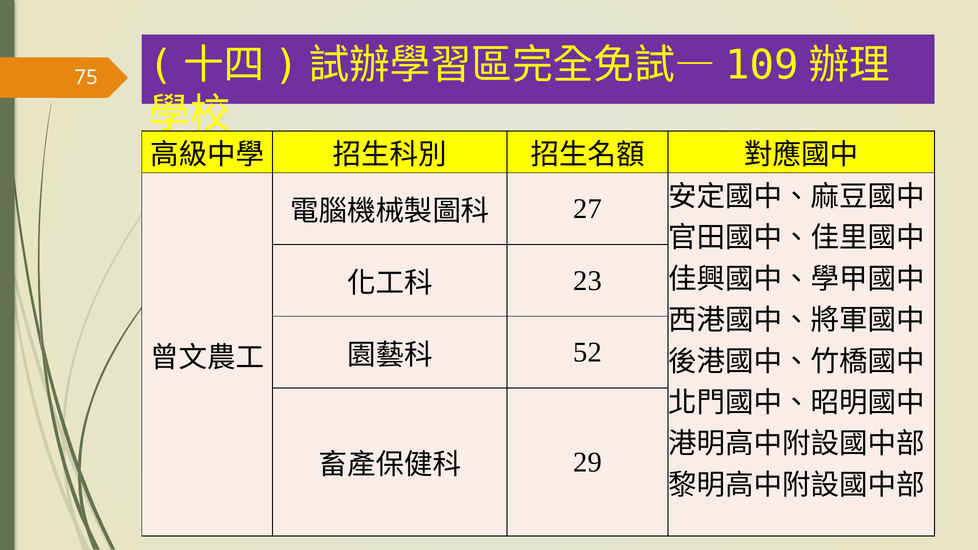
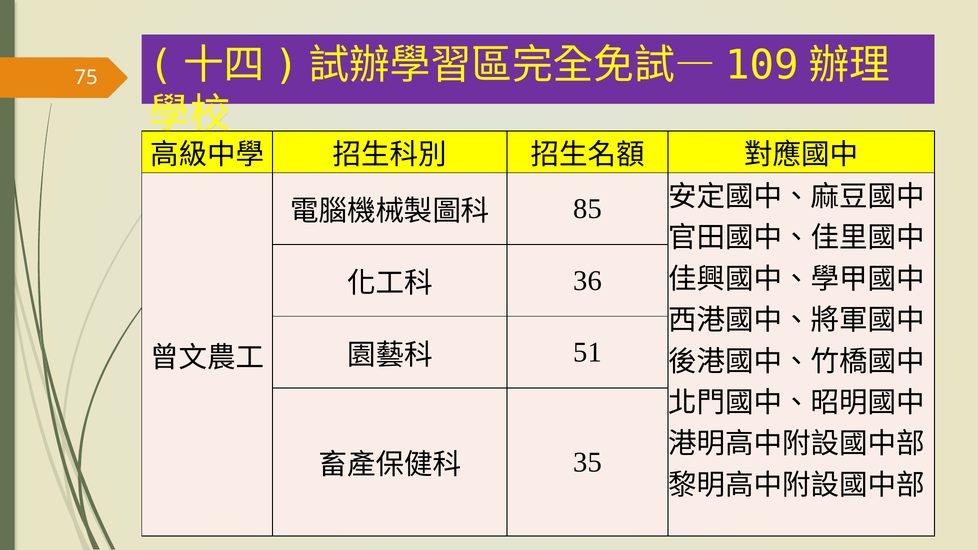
27: 27 -> 85 (588, 209)
23: 23 -> 36 (588, 281)
52: 52 -> 51 (588, 352)
29: 29 -> 35 (588, 462)
